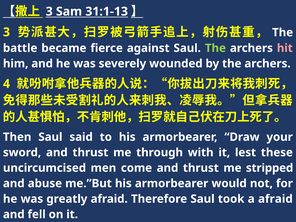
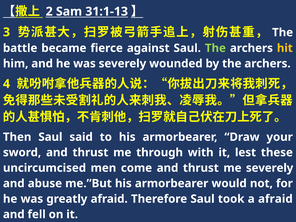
3: 3 -> 2 (49, 12)
hit colour: pink -> yellow (285, 48)
me stripped: stripped -> severely (270, 168)
